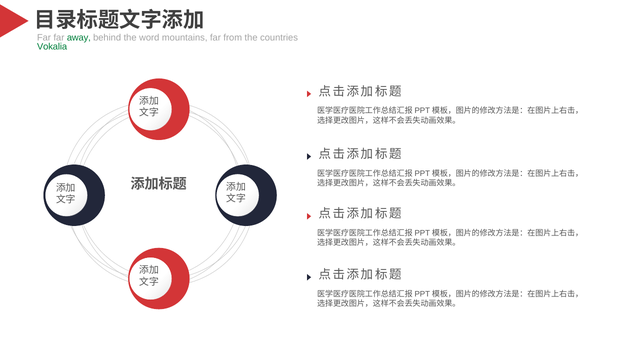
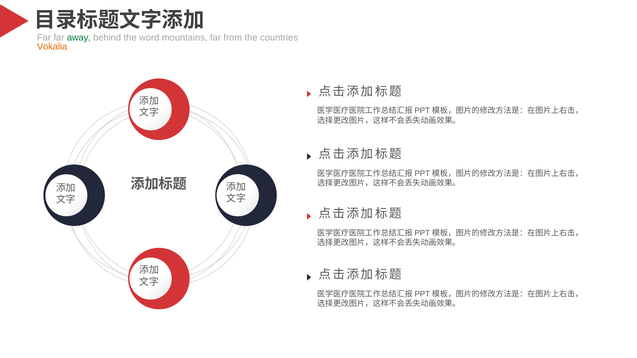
Vokalia colour: green -> orange (52, 47)
